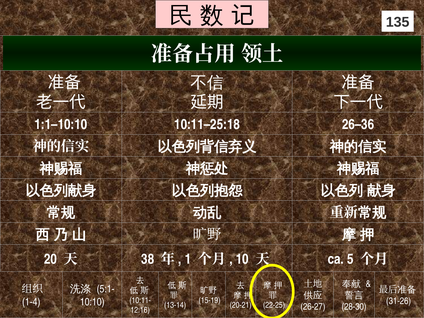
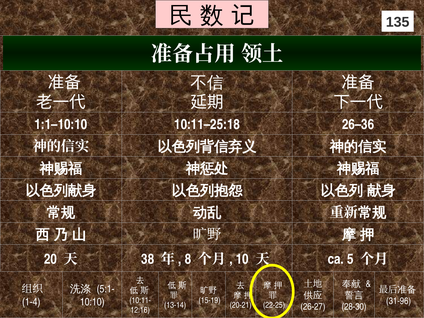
1: 1 -> 8 (188, 259)
31-26: 31-26 -> 31-96 (399, 301)
